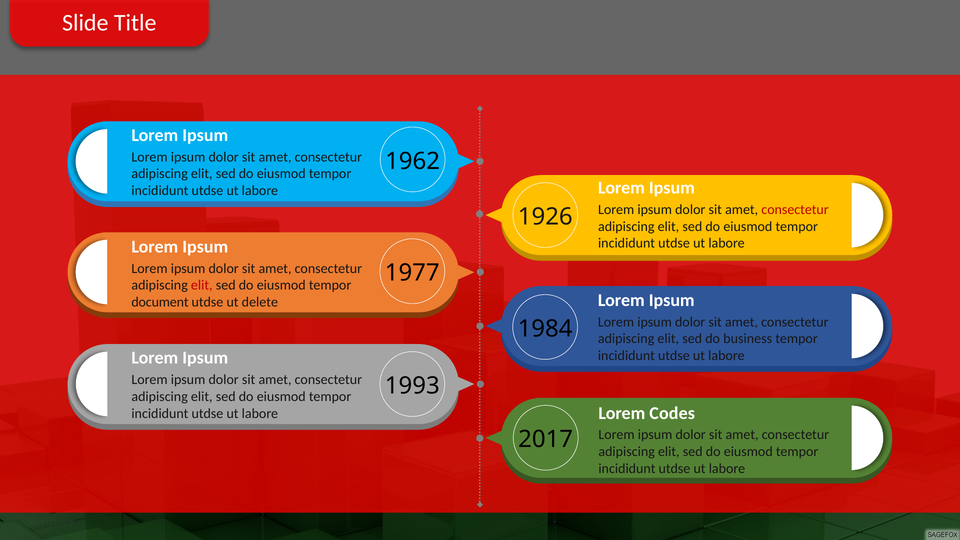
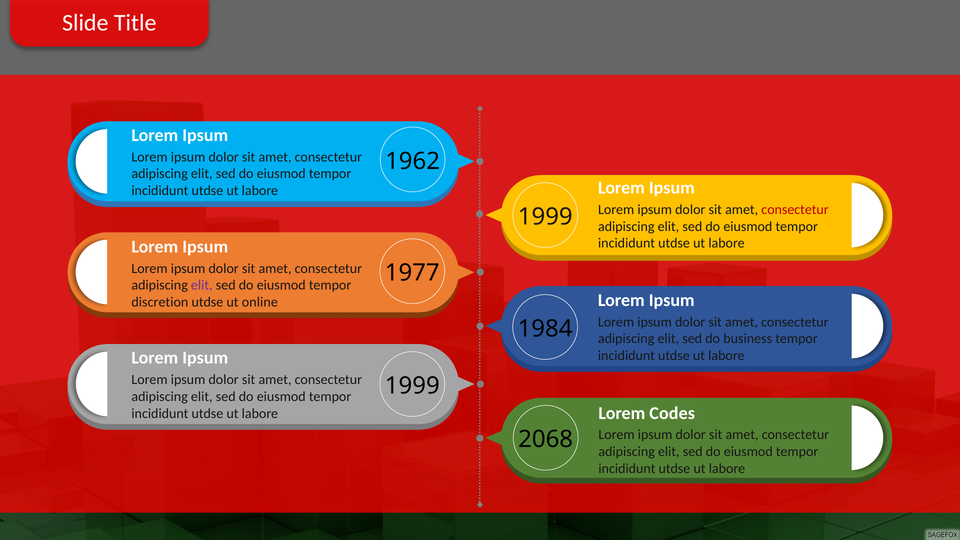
1926: 1926 -> 1999 (545, 217)
elit colour: red -> purple (202, 285)
document: document -> discretion (160, 302)
delete: delete -> online (260, 302)
1993: 1993 -> 1999 (412, 386)
2017: 2017 -> 2068 (546, 439)
